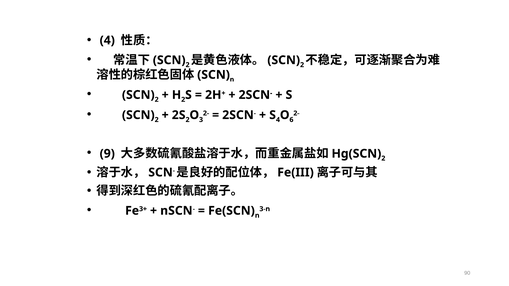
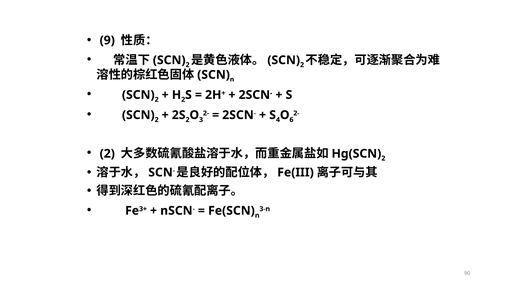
4: 4 -> 9 (107, 40)
9: 9 -> 2 (107, 154)
